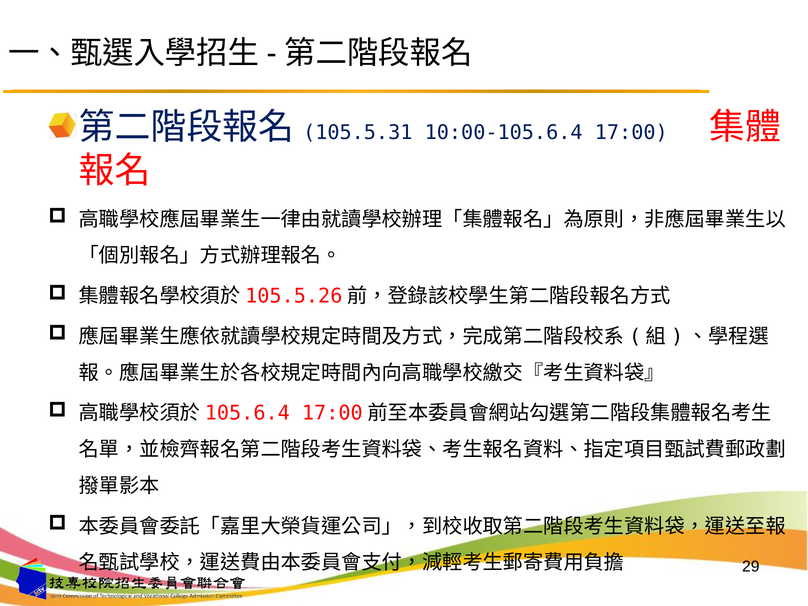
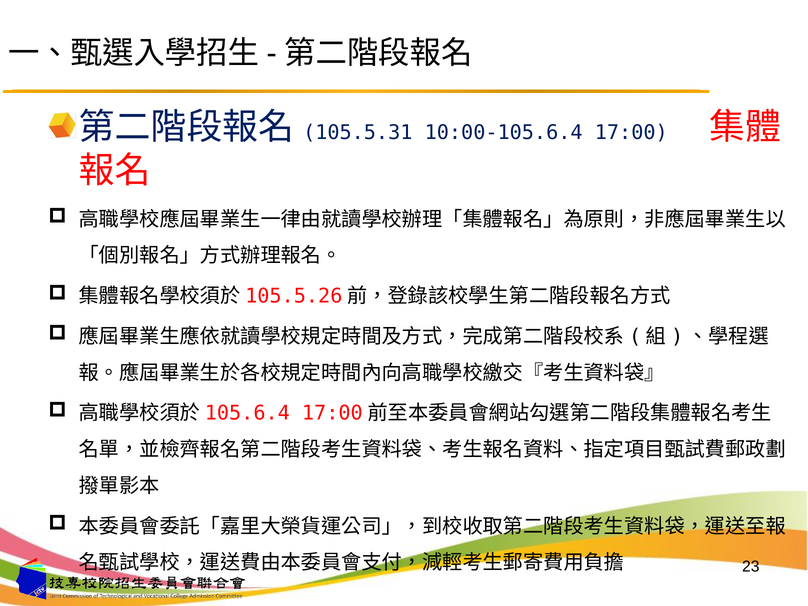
29: 29 -> 23 (751, 566)
